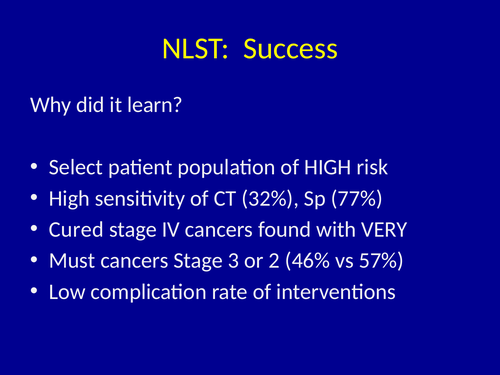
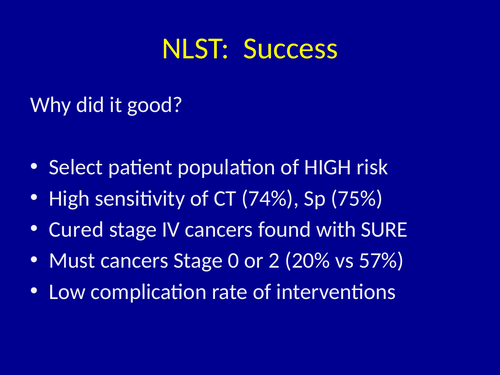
learn: learn -> good (155, 105)
32%: 32% -> 74% (270, 198)
77%: 77% -> 75% (357, 198)
VERY: VERY -> SURE (384, 229)
3: 3 -> 0 (233, 261)
46%: 46% -> 20% (307, 261)
